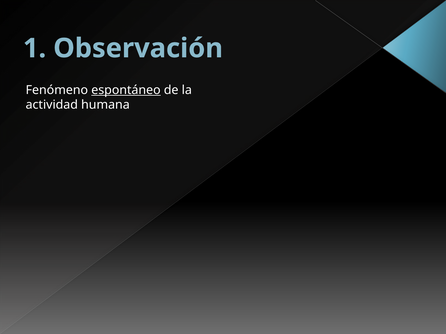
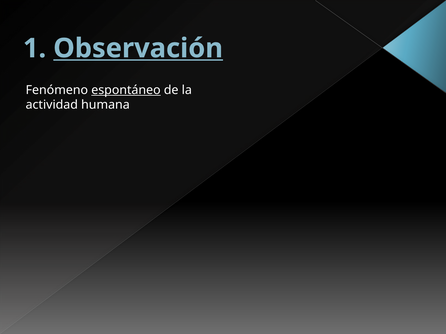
Observación underline: none -> present (138, 48)
